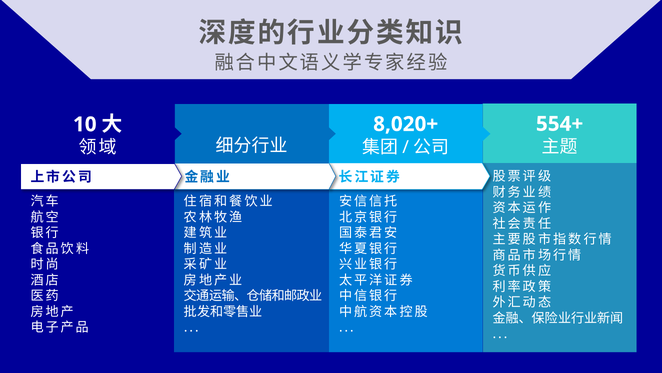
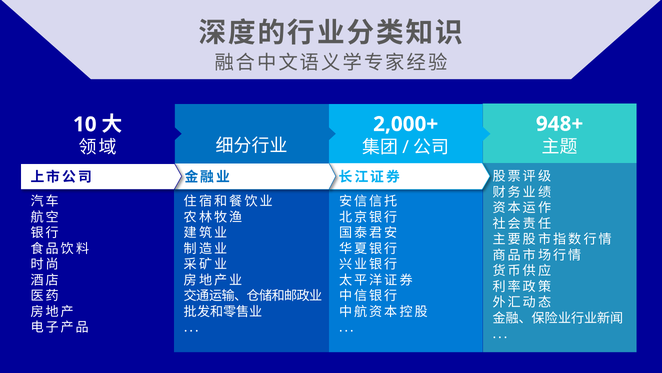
554+: 554+ -> 948+ (560, 124)
8,020+: 8,020+ -> 2,000+ (406, 124)
